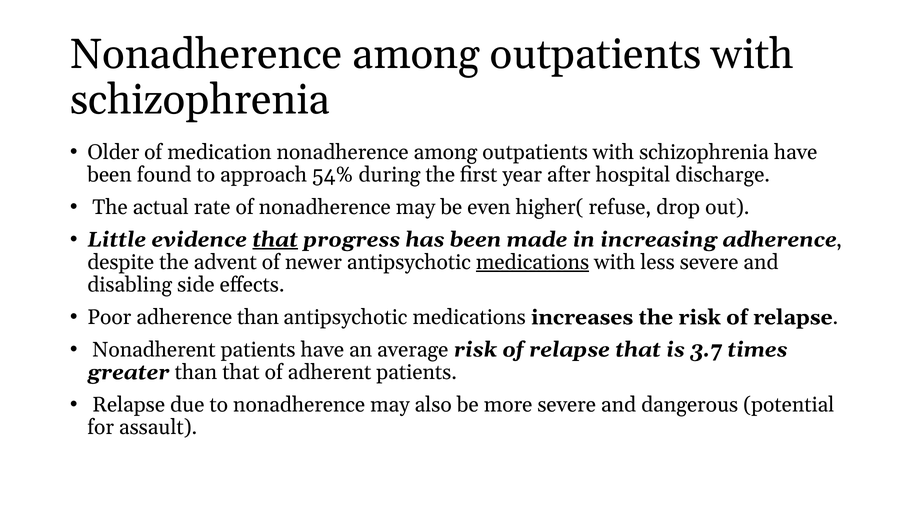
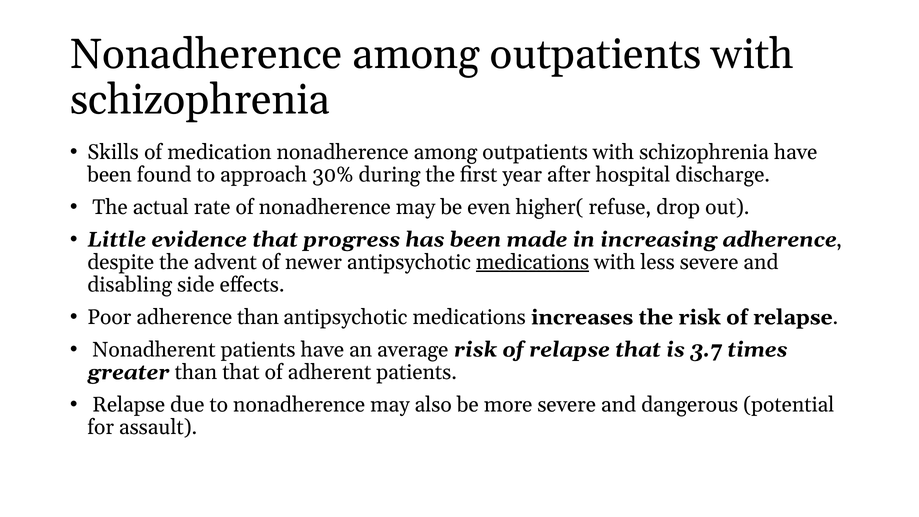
Older: Older -> Skills (113, 152)
54%: 54% -> 30% (333, 175)
that underline: present -> none (275, 240)
